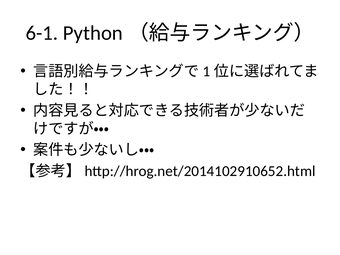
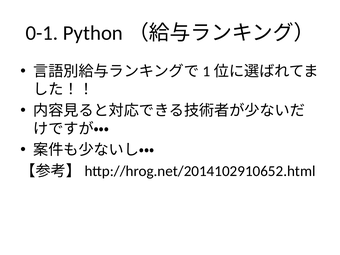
6-1: 6-1 -> 0-1 (42, 33)
